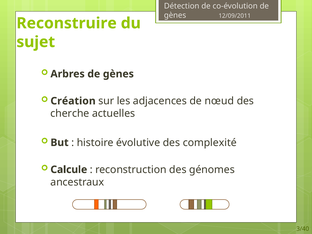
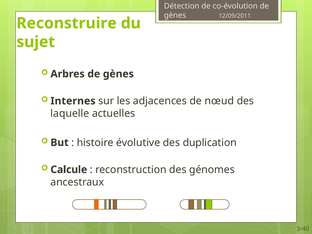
Création: Création -> Internes (73, 101)
cherche: cherche -> laquelle (70, 113)
complexité: complexité -> duplication (210, 143)
